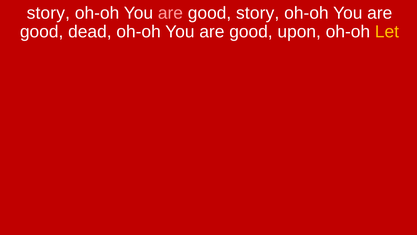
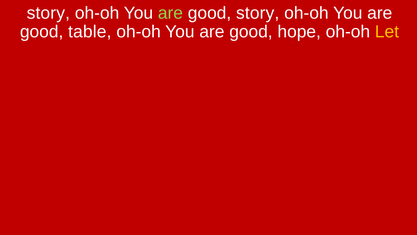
are colour: pink -> light green (170, 13)
dead: dead -> table (90, 32)
upon: upon -> hope (299, 32)
